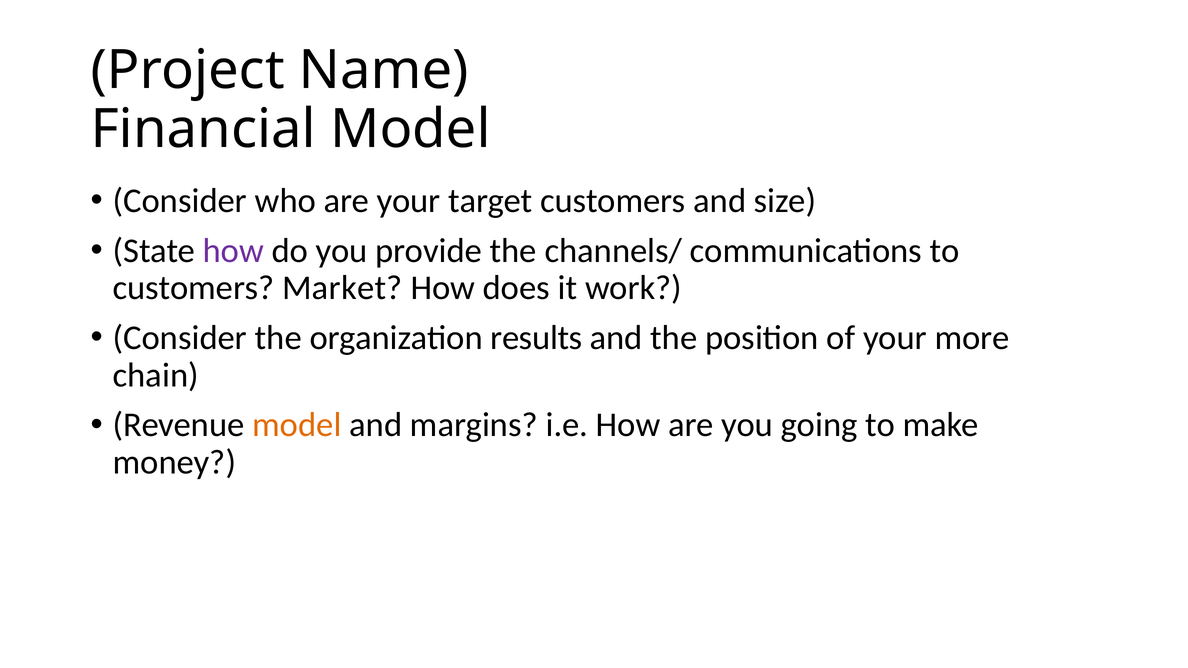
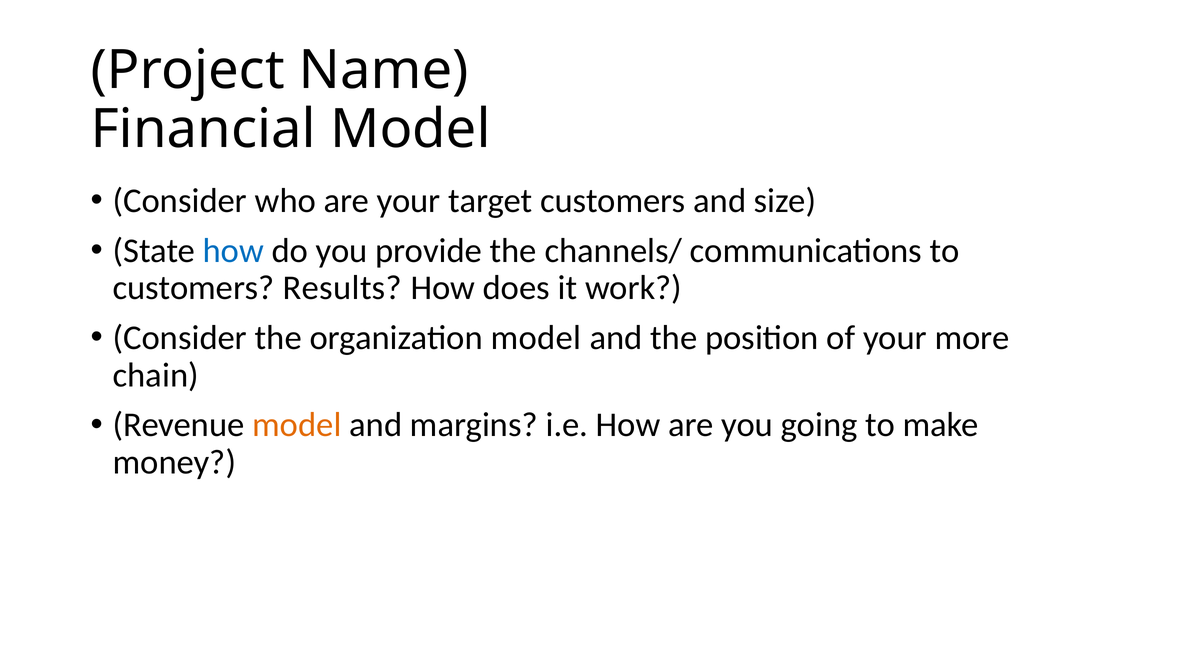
how colour: purple -> blue (233, 251)
Market: Market -> Results (342, 288)
organization results: results -> model (536, 338)
